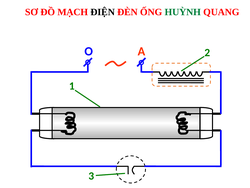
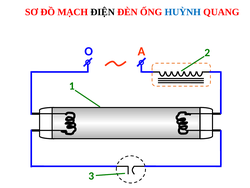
HUỲNH colour: green -> blue (183, 12)
